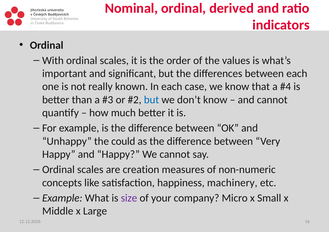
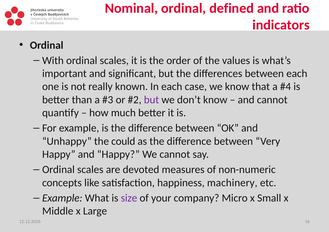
derived: derived -> defined (232, 8)
but colour: blue -> purple (151, 100)
creation: creation -> devoted (141, 170)
